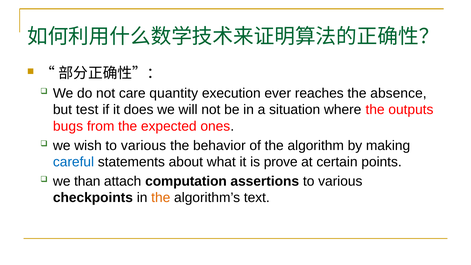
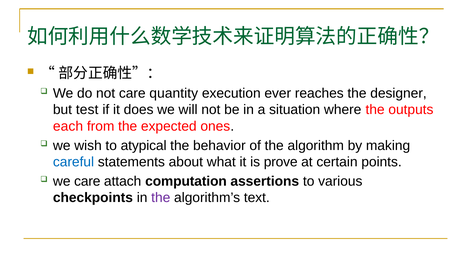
absence: absence -> designer (398, 93)
bugs: bugs -> each (68, 126)
wish to various: various -> atypical (144, 145)
we than: than -> care (87, 181)
the colour: orange -> purple (161, 198)
